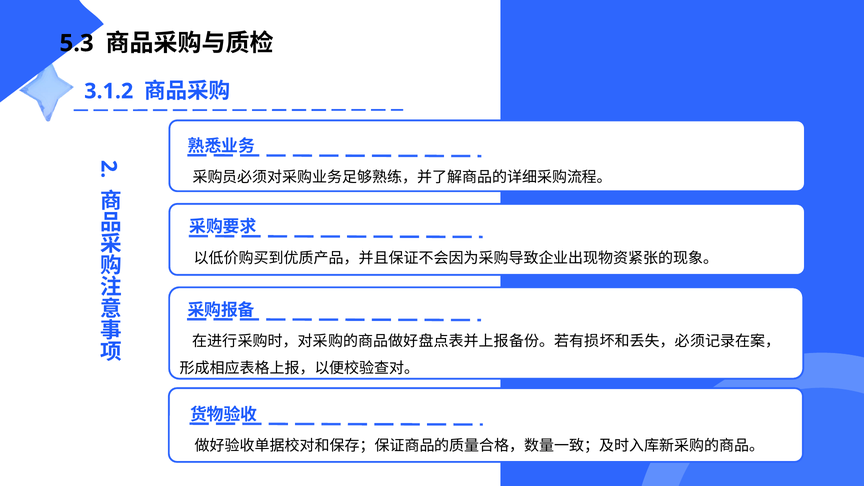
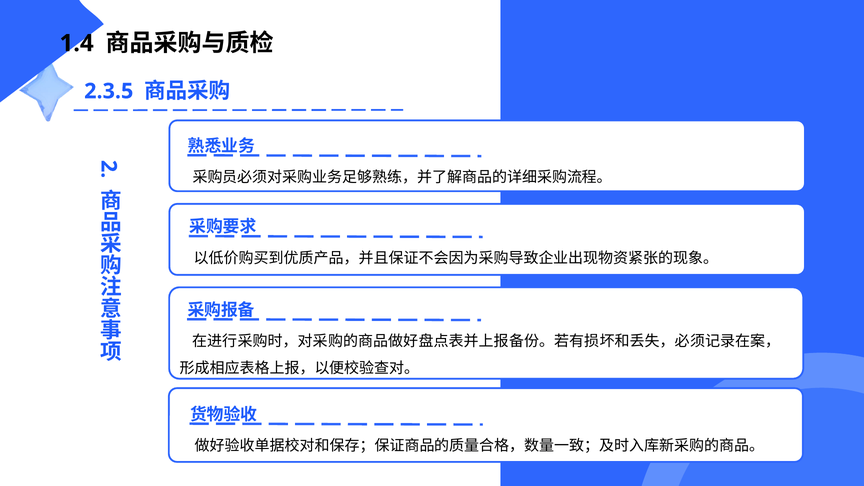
5.3: 5.3 -> 1.4 (77, 43)
3.1.2: 3.1.2 -> 2.3.5 (109, 91)
